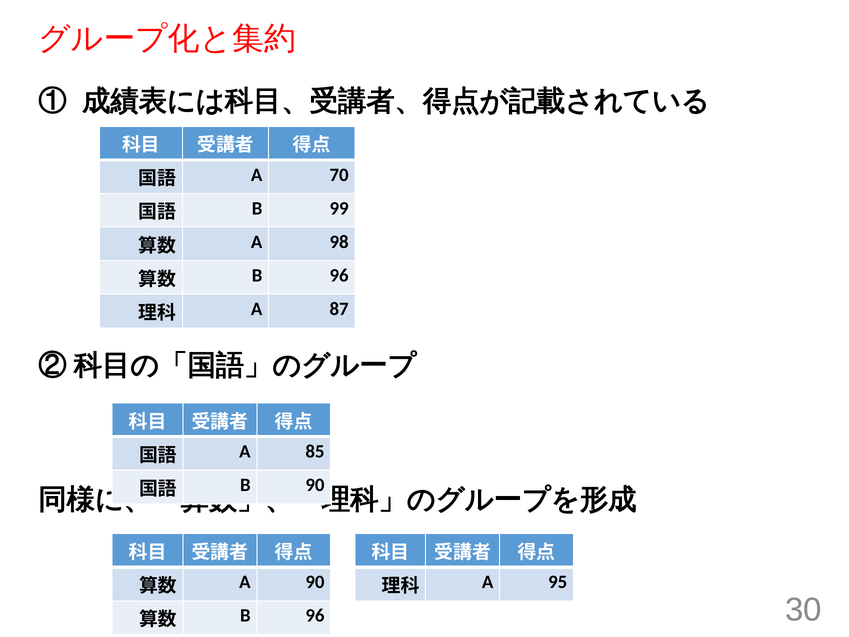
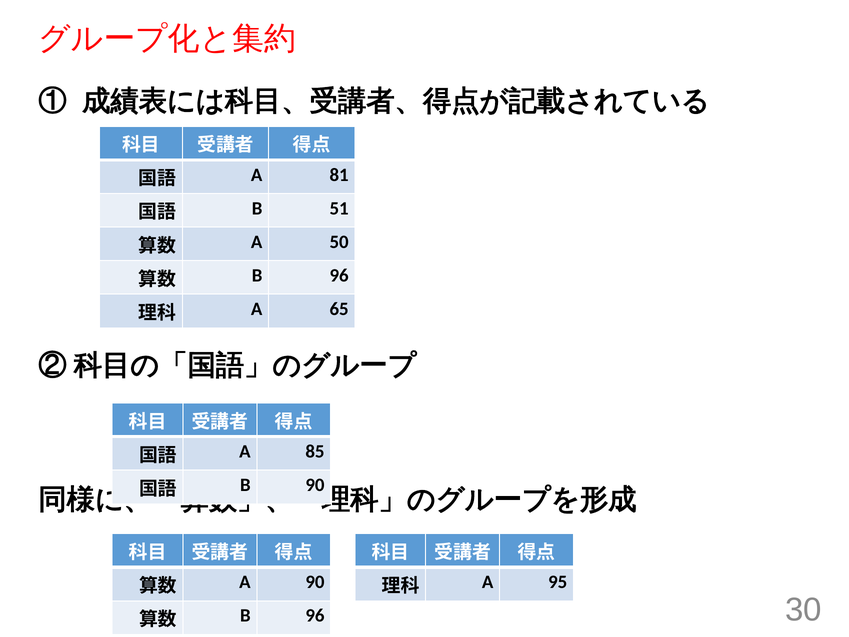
70: 70 -> 81 (339, 175)
99: 99 -> 51 (339, 208)
98: 98 -> 50 (339, 242)
87: 87 -> 65 (339, 309)
